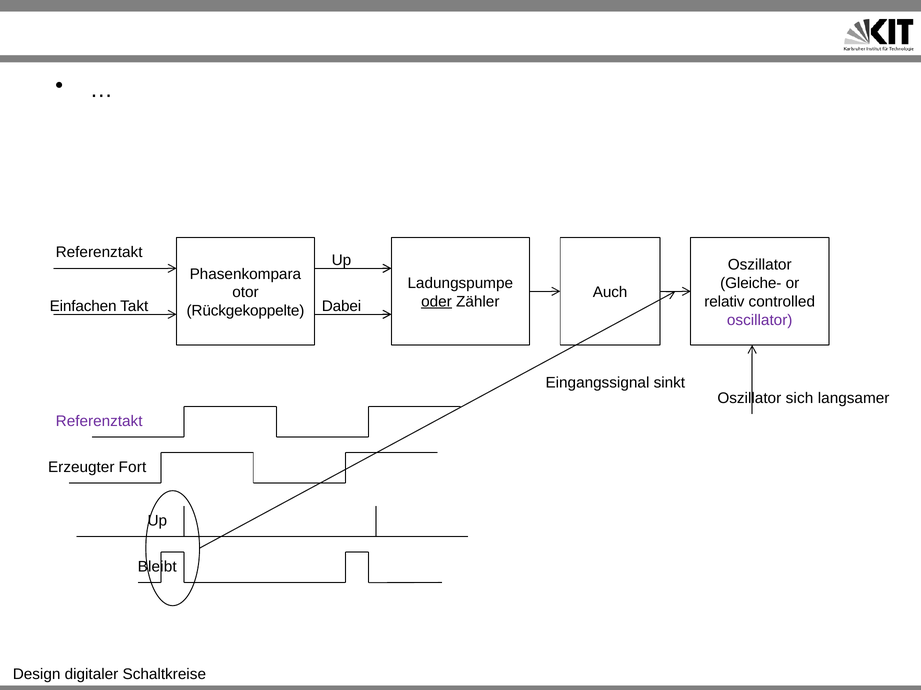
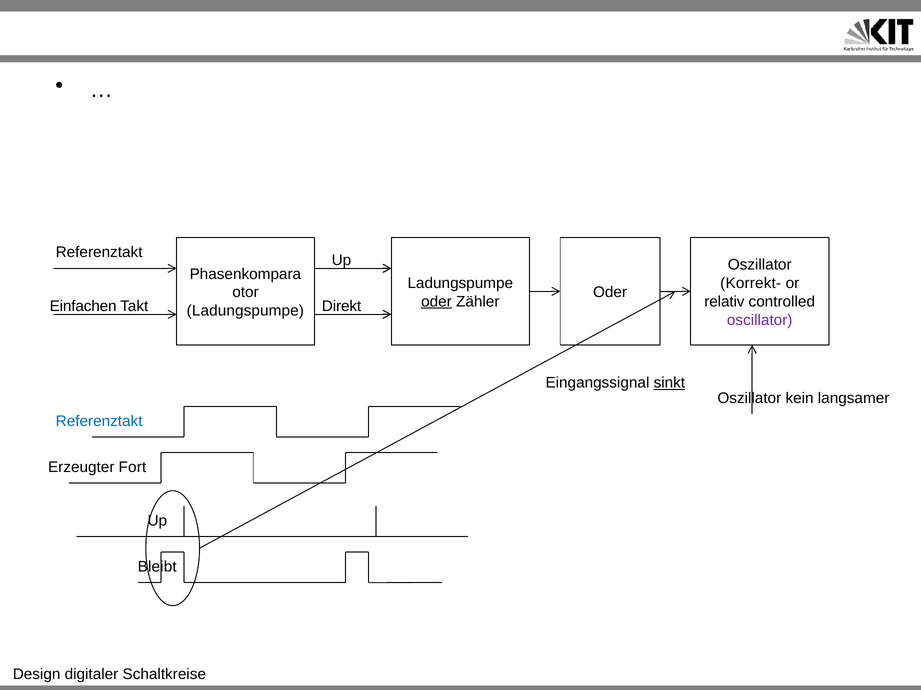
Gleiche-: Gleiche- -> Korrekt- (751, 283)
Auch: Auch -> Oder (610, 293)
Dabei: Dabei -> Direkt (342, 306)
Rückgekoppelte: Rückgekoppelte -> Ladungspumpe (245, 311)
sinkt underline: none -> present (669, 383)
sich: sich -> kein (800, 399)
Referenztakt colour: purple -> blue (99, 422)
